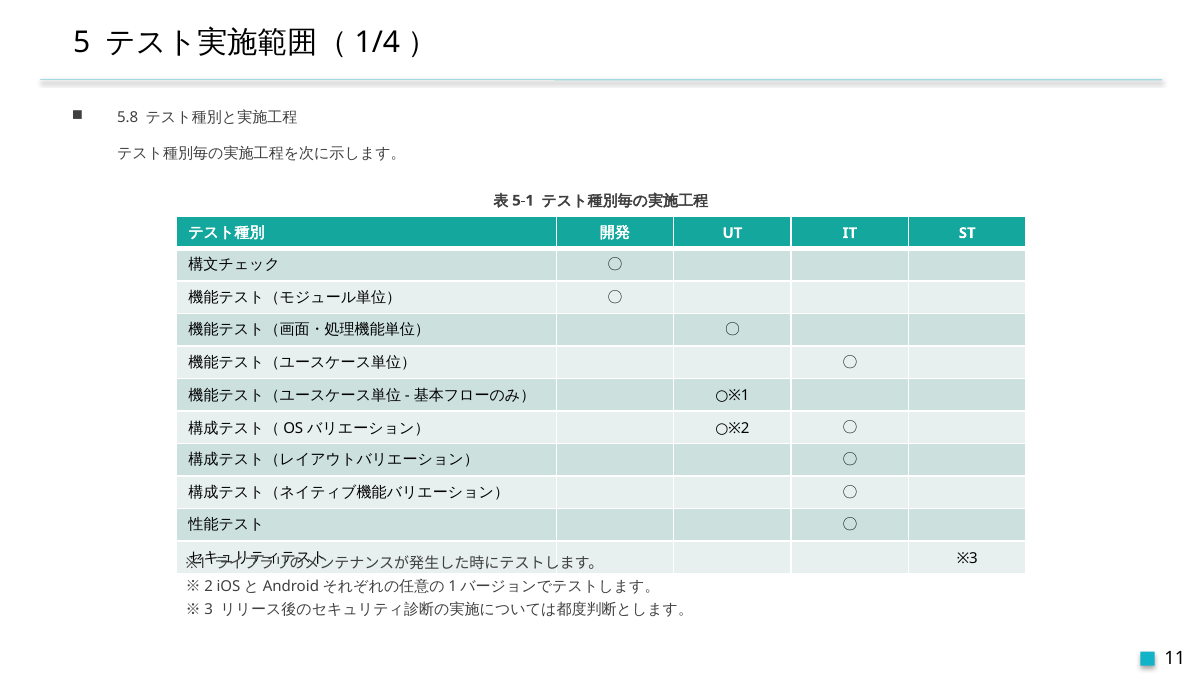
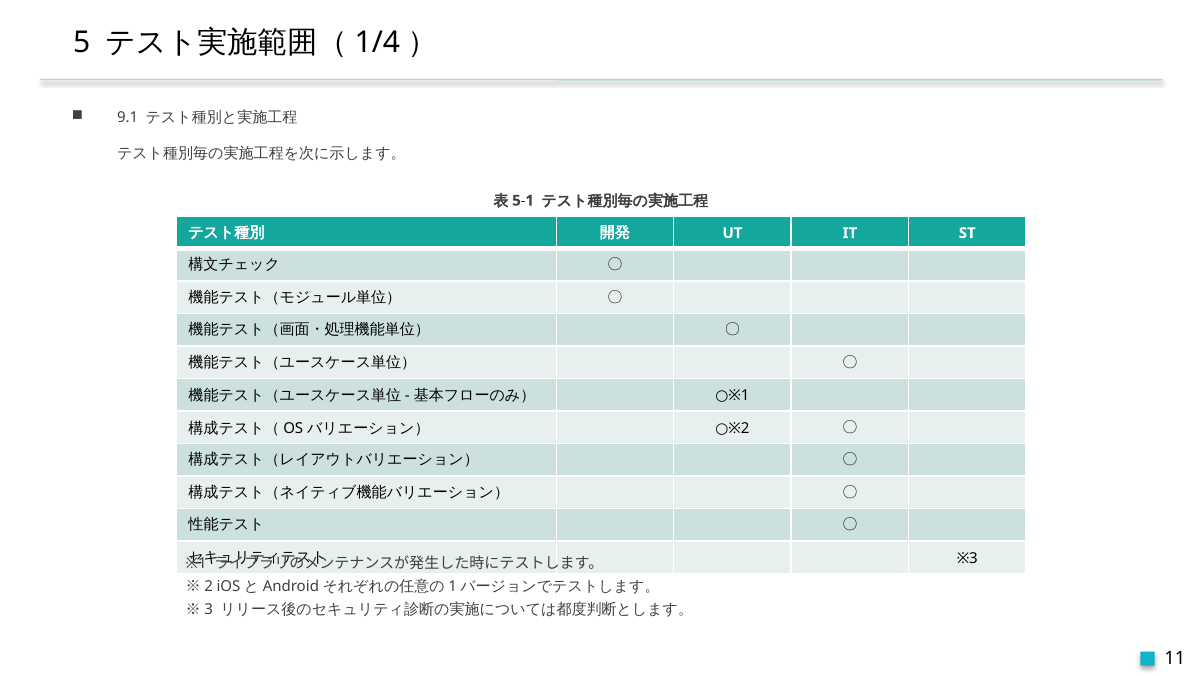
5.8: 5.8 -> 9.1 (128, 118)
